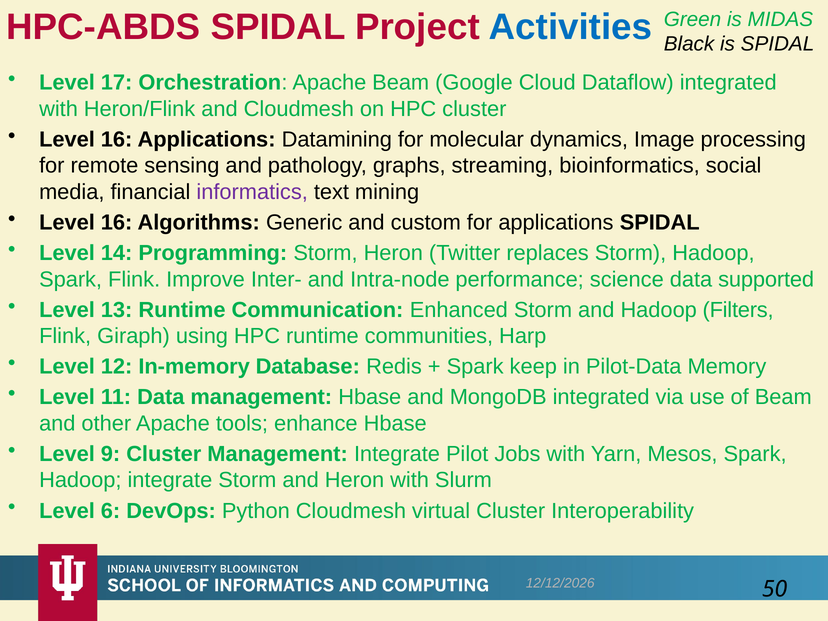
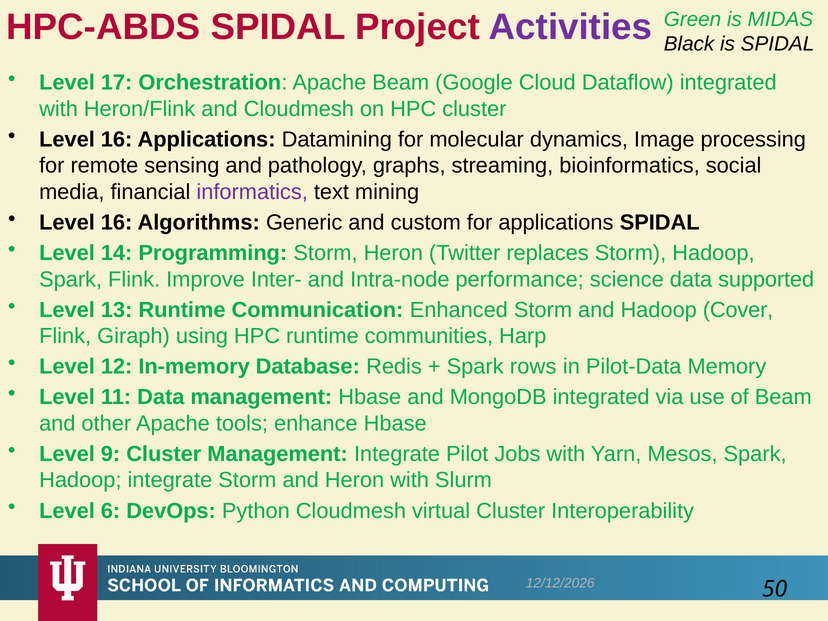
Activities colour: blue -> purple (571, 27)
Filters: Filters -> Cover (738, 310)
keep: keep -> rows (533, 367)
